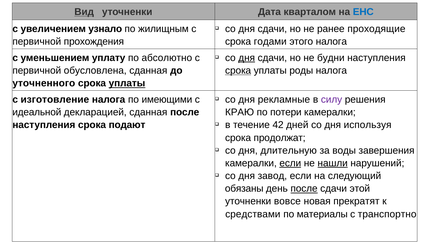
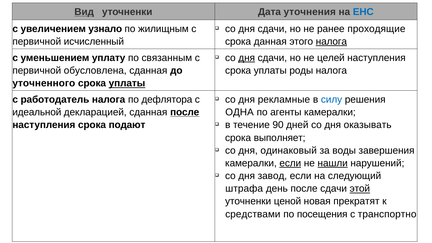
кварталом: кварталом -> уточнения (310, 12)
прохождения: прохождения -> исчисленный (94, 42)
годами: годами -> данная (270, 42)
налога underline: none -> present (331, 42)
абсолютно: абсолютно -> связанным (167, 58)
будни: будни -> целей (331, 58)
срока underline: present -> none (238, 71)
изготовление: изготовление -> работодатель (55, 100)
имеющими: имеющими -> дефлятора (167, 100)
силу colour: purple -> blue (332, 100)
после underline: none -> present (185, 112)
КРАЮ: КРАЮ -> ОДНА (240, 112)
потери: потери -> агенты (286, 112)
42: 42 -> 90 (278, 125)
используя: используя -> оказывать (368, 125)
продолжат: продолжат -> выполняет (280, 138)
длительную: длительную -> одинаковый (289, 150)
обязаны: обязаны -> штрафа (244, 189)
после underline: present -> none (304, 189)
этой underline: none -> present (360, 189)
вовсе: вовсе -> ценой (287, 201)
материалы: материалы -> посещения (322, 214)
